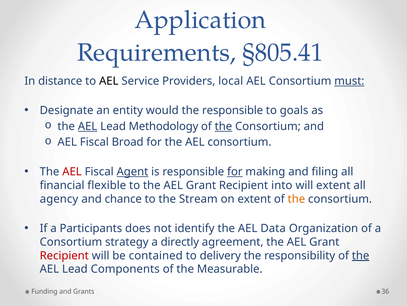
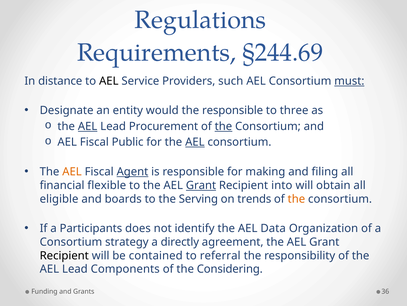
Application: Application -> Regulations (200, 20)
§805.41: §805.41 -> §244.69 (283, 53)
local: local -> such (231, 81)
goals: goals -> three (294, 110)
Methodology: Methodology -> Procurement (164, 126)
Broad: Broad -> Public (128, 142)
AEL underline: none -> present (195, 142)
AEL colour: red -> orange (72, 171)
for underline: present -> none (235, 171)
Grant underline: none -> present (201, 185)
will extent: extent -> obtain (333, 185)
agency: agency -> eligible (59, 198)
chance: chance -> boards (123, 198)
Stream: Stream -> Serving (198, 198)
on extent: extent -> trends (254, 198)
Recipient colour: red -> black (64, 255)
delivery: delivery -> referral (220, 255)
the underline: present -> none (361, 255)
Measurable: Measurable -> Considering (230, 269)
